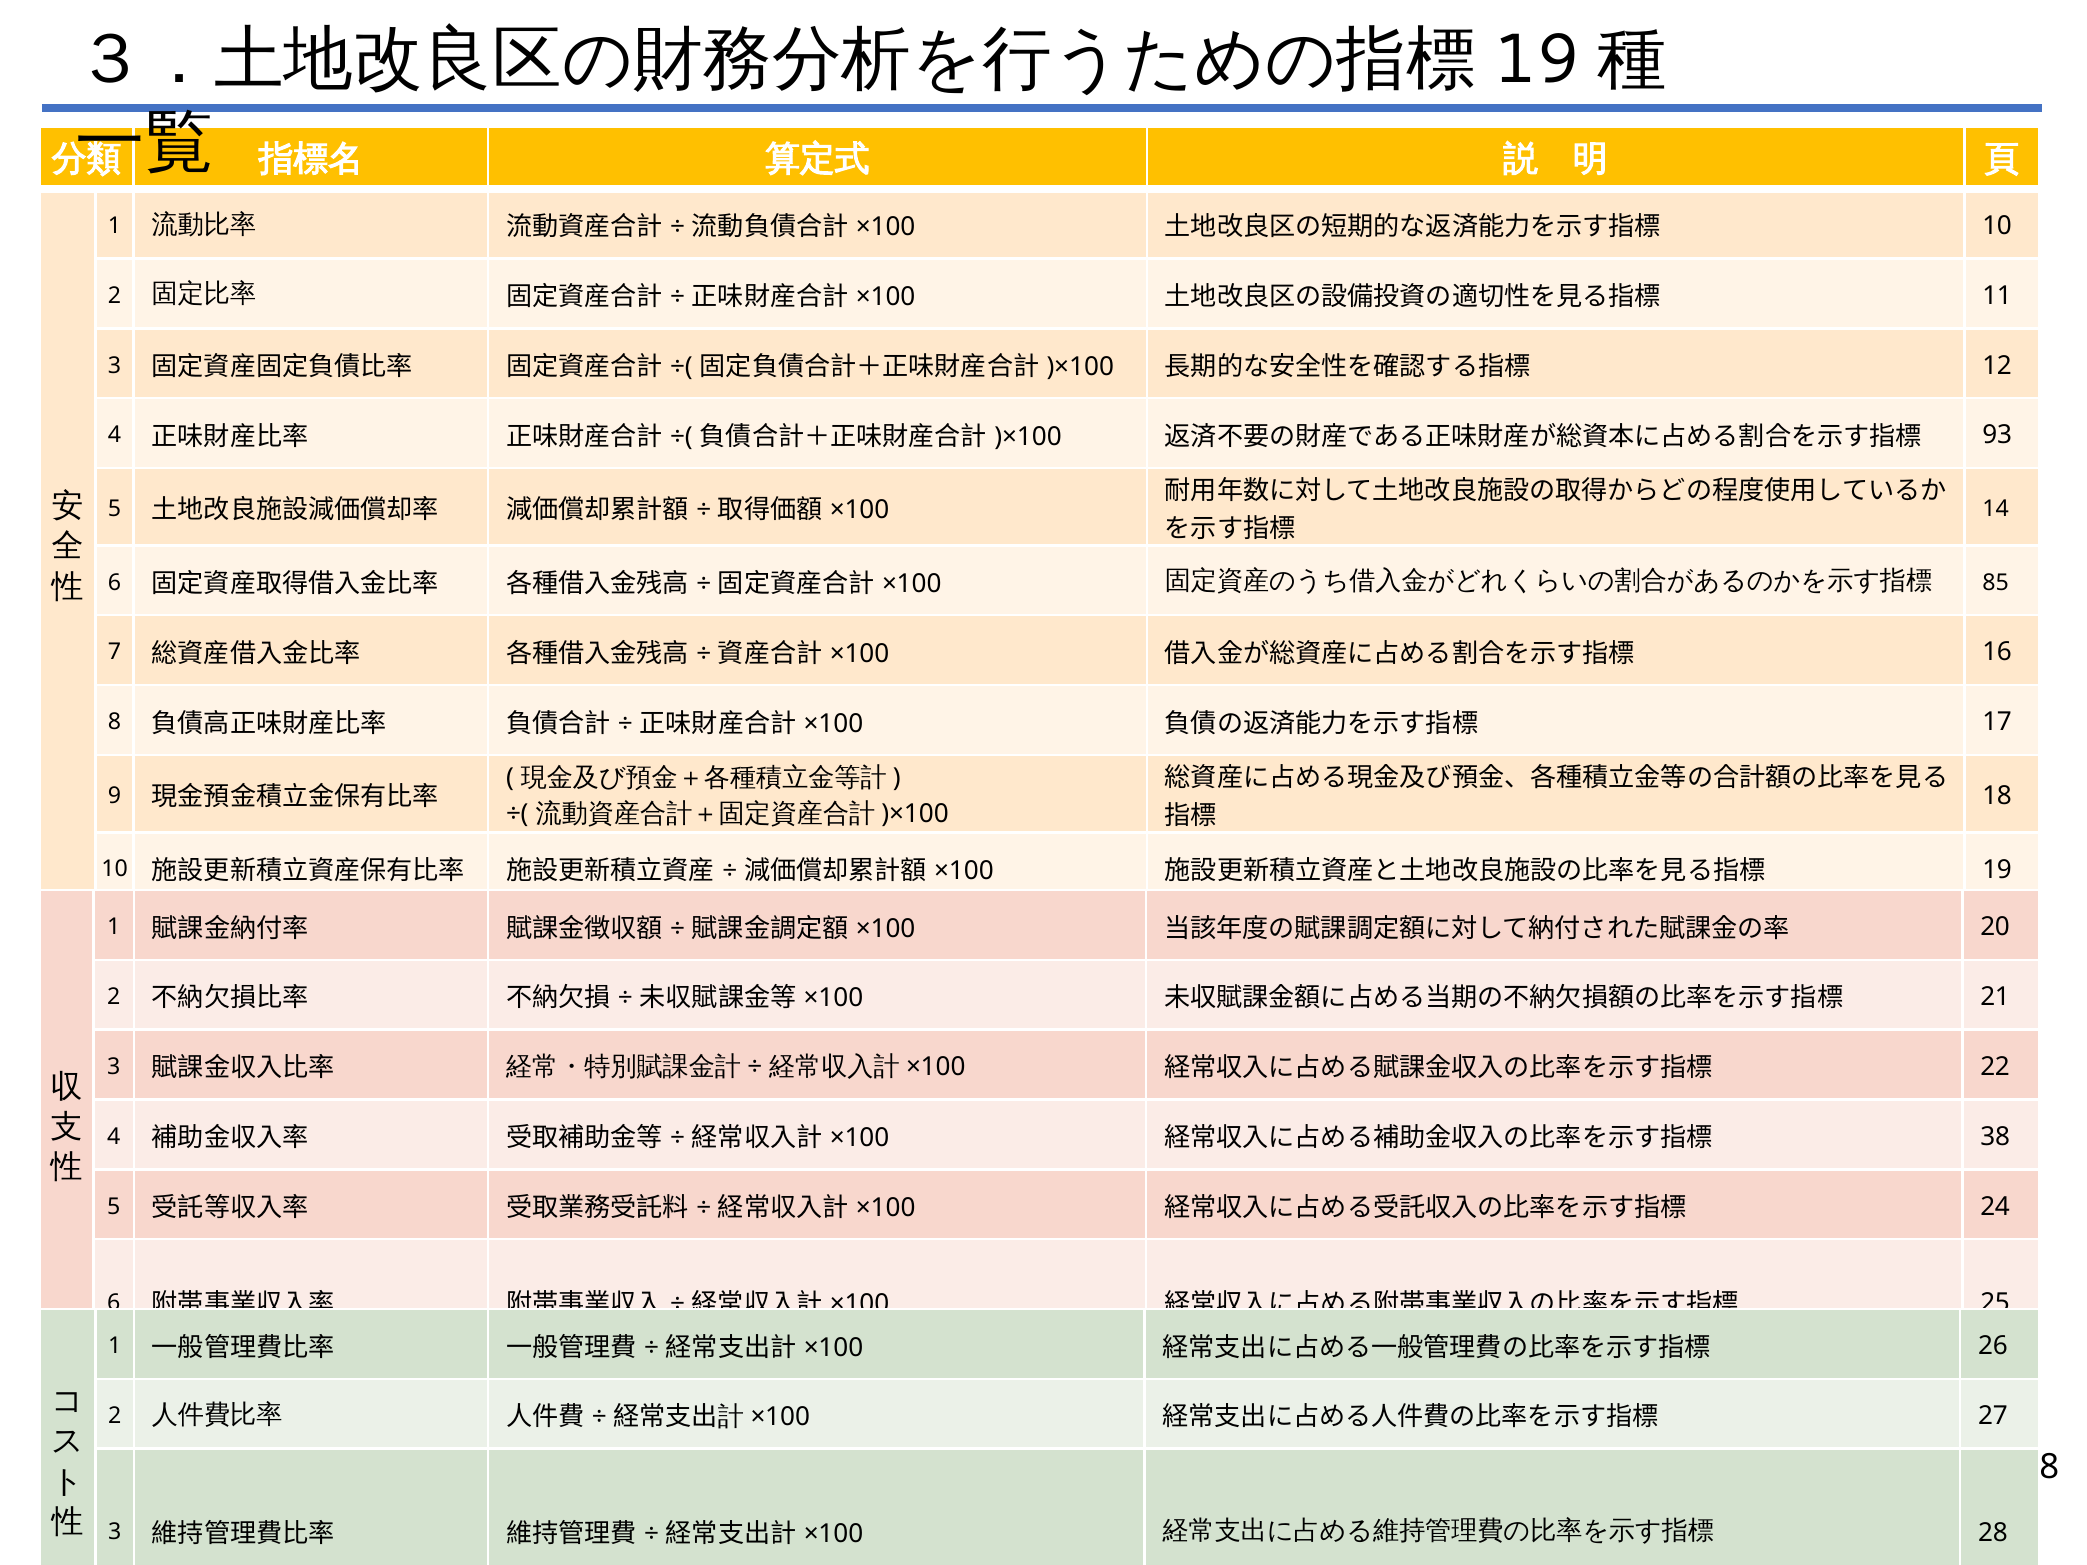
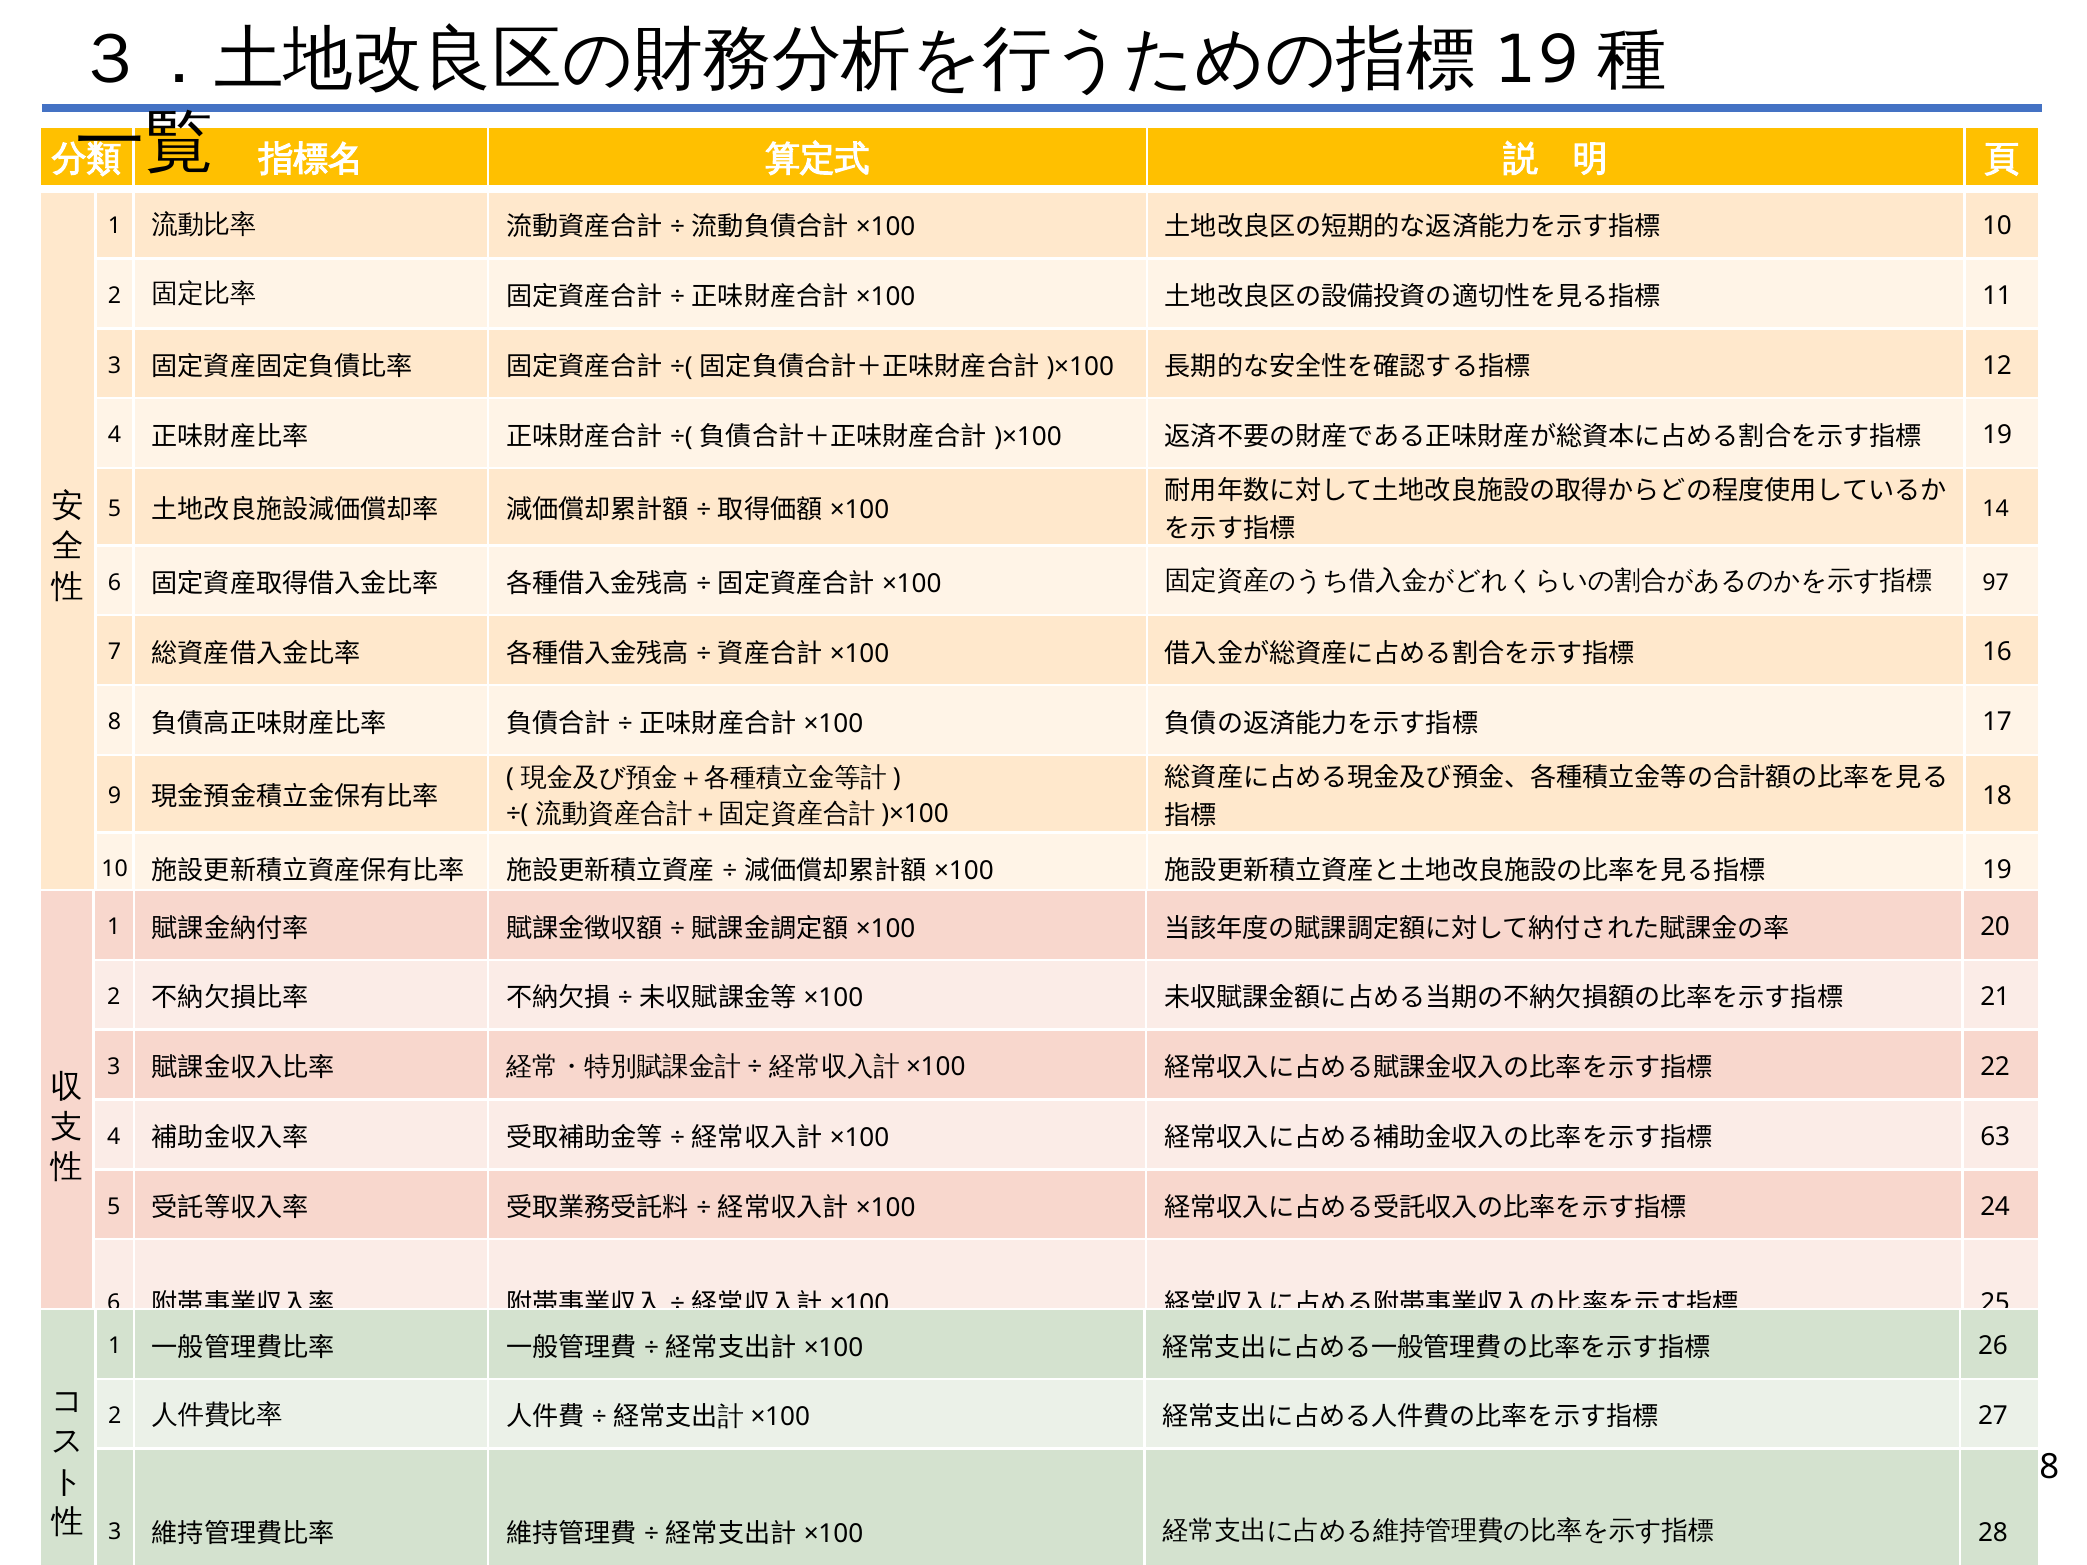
93: 93 -> 19 (1997, 435)
85: 85 -> 97 (1996, 583)
38: 38 -> 63 (1995, 1137)
